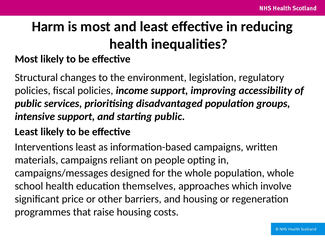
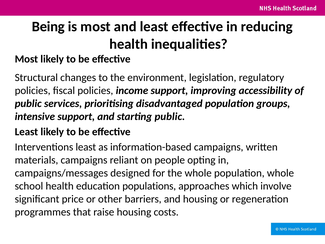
Harm: Harm -> Being (48, 27)
themselves: themselves -> populations (149, 186)
